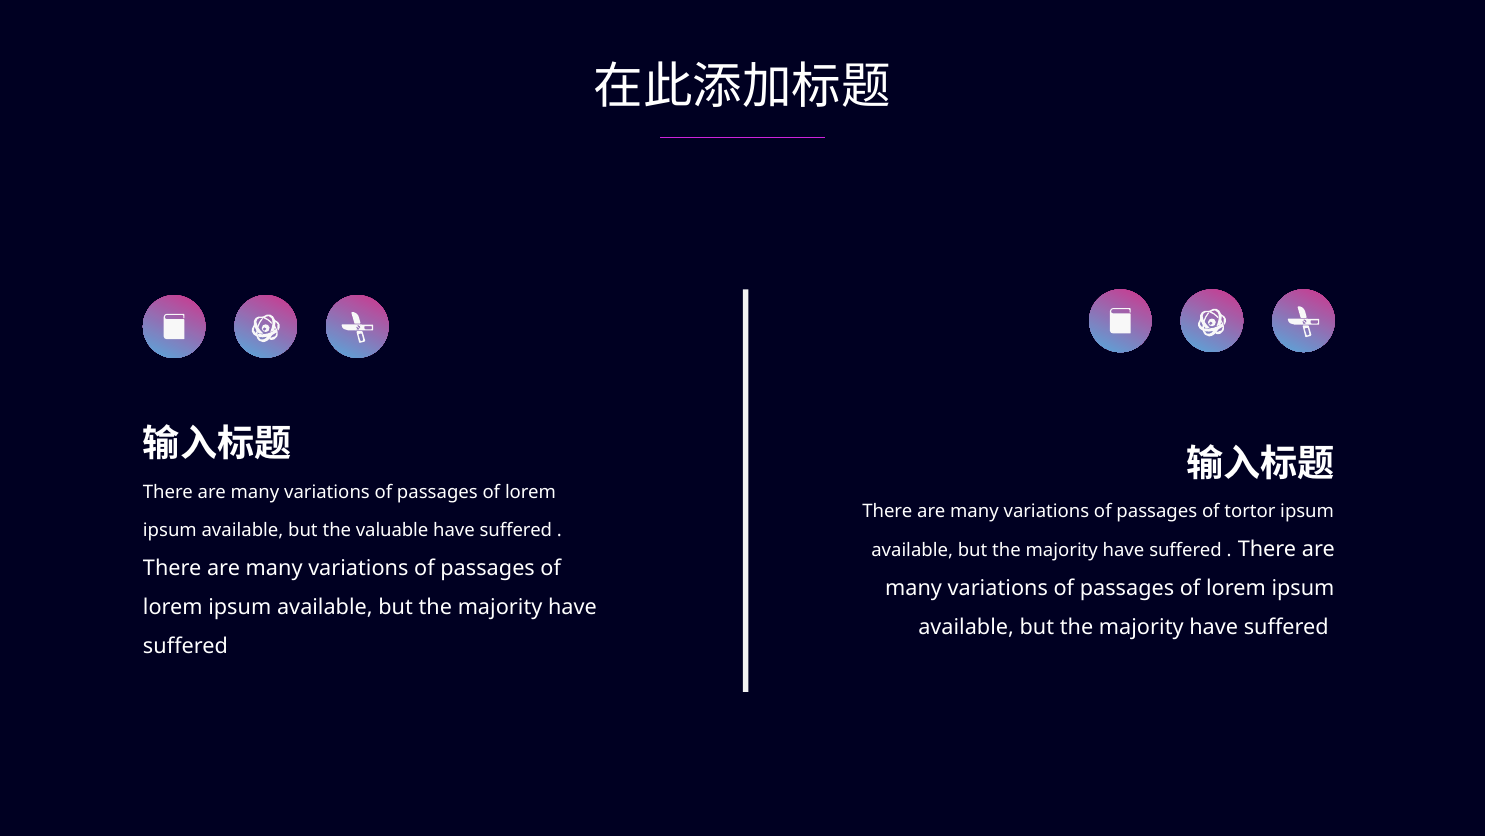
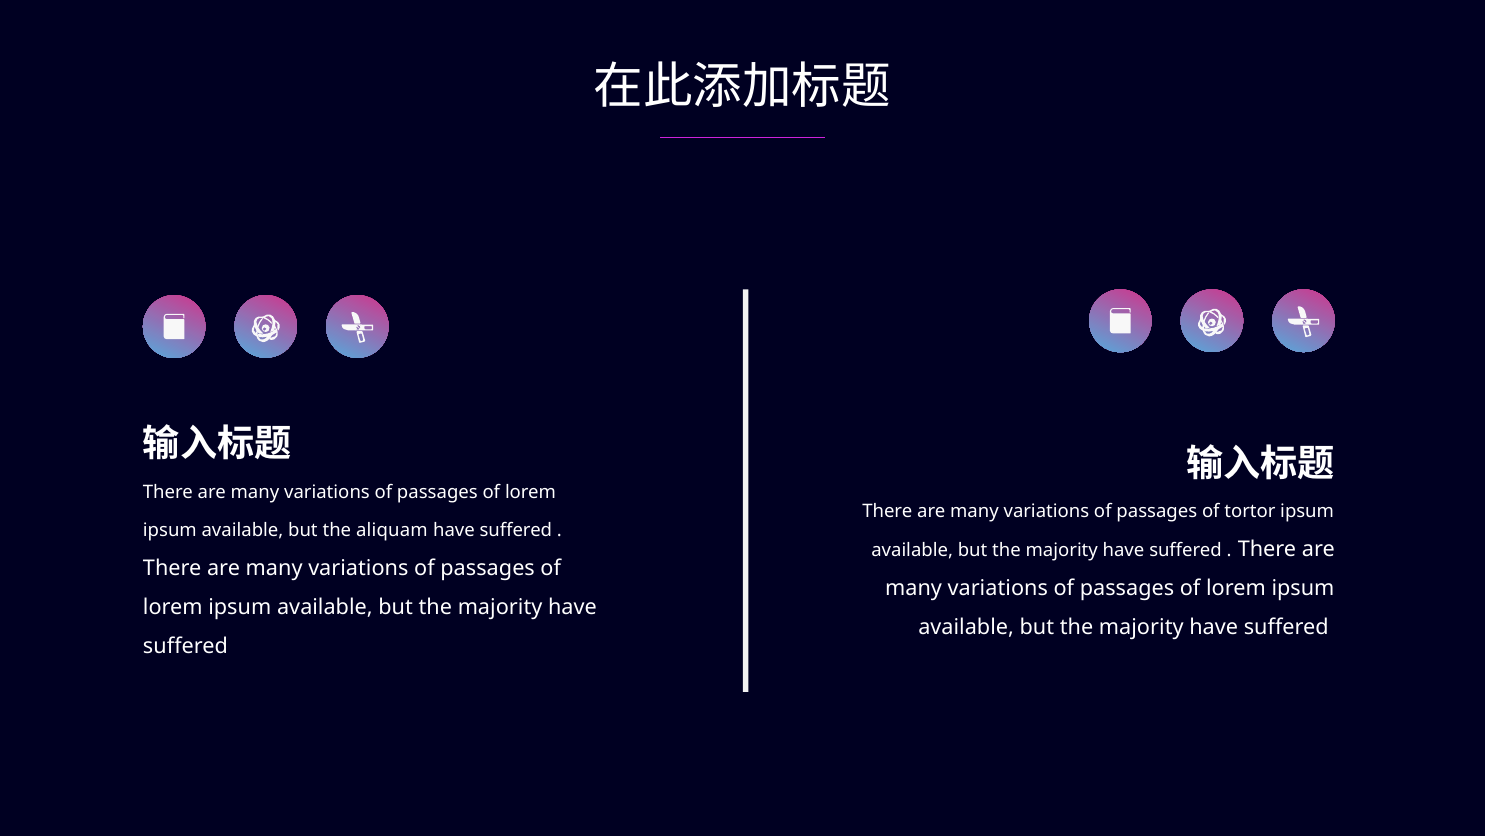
valuable: valuable -> aliquam (392, 530)
